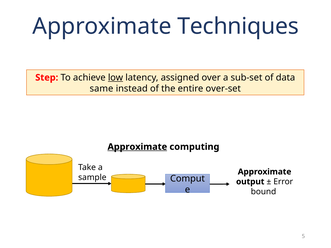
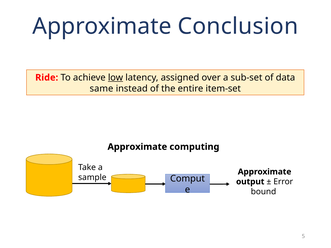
Techniques: Techniques -> Conclusion (238, 26)
Step: Step -> Ride (47, 78)
over-set: over-set -> item-set (223, 89)
Approximate underline: present -> none (137, 147)
